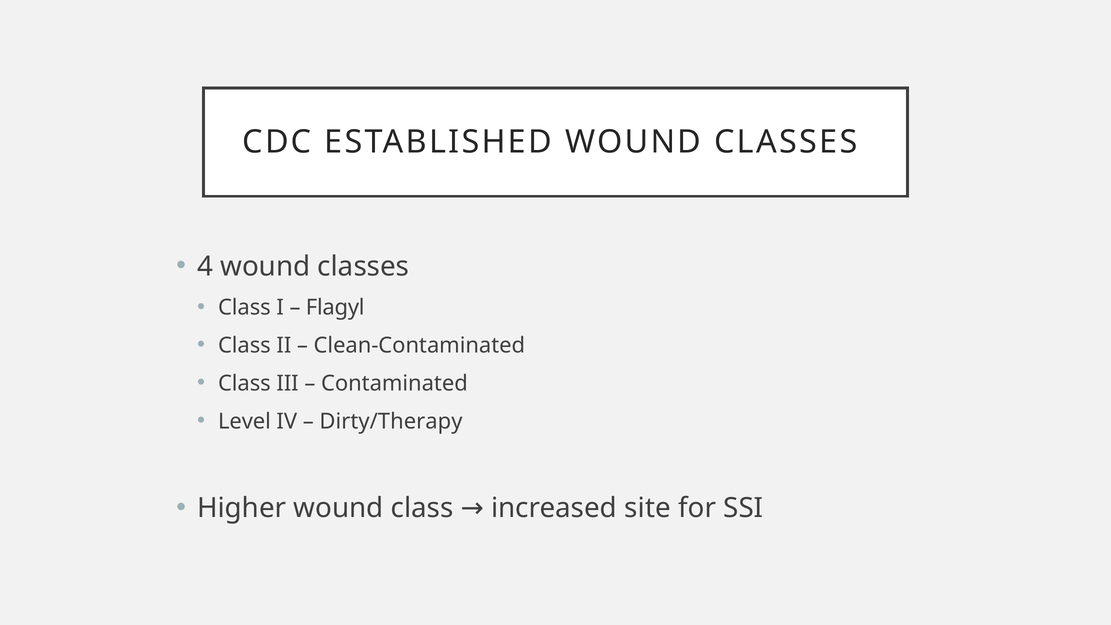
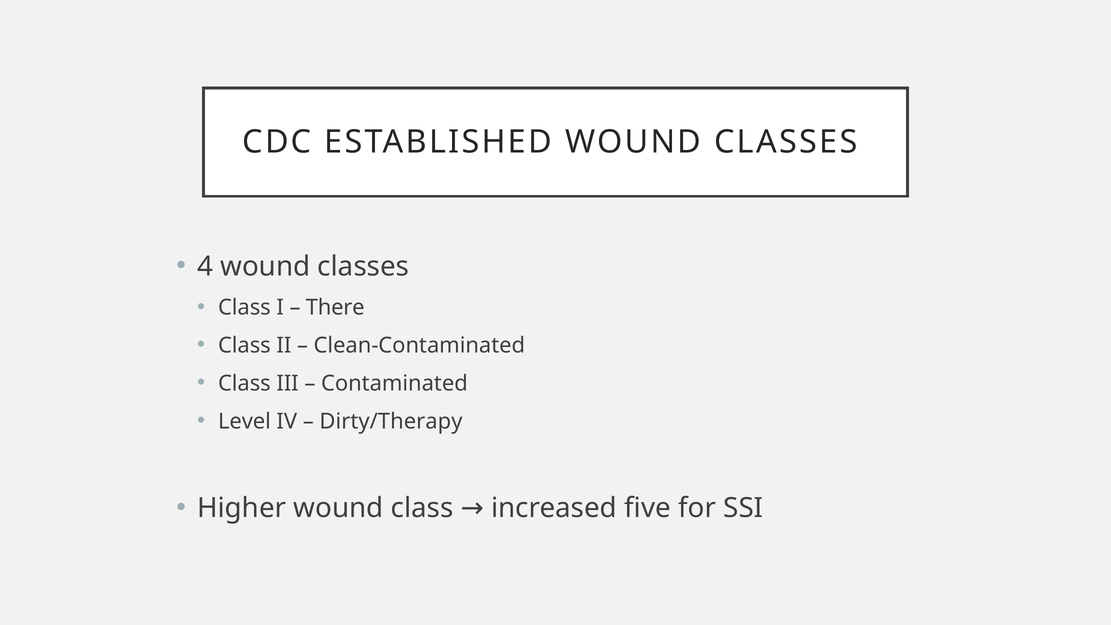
Flagyl: Flagyl -> There (335, 307)
site: site -> five (648, 508)
